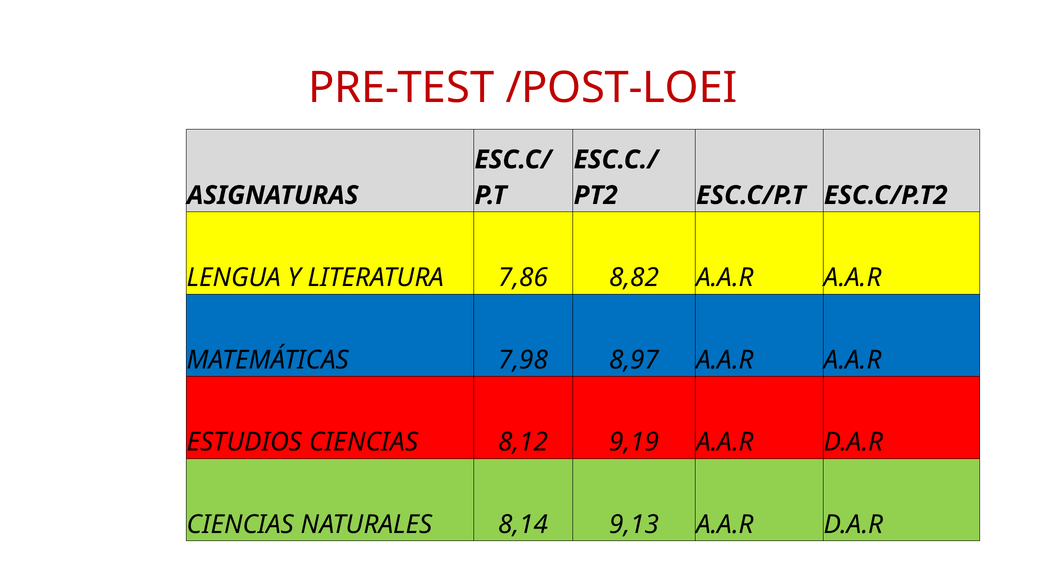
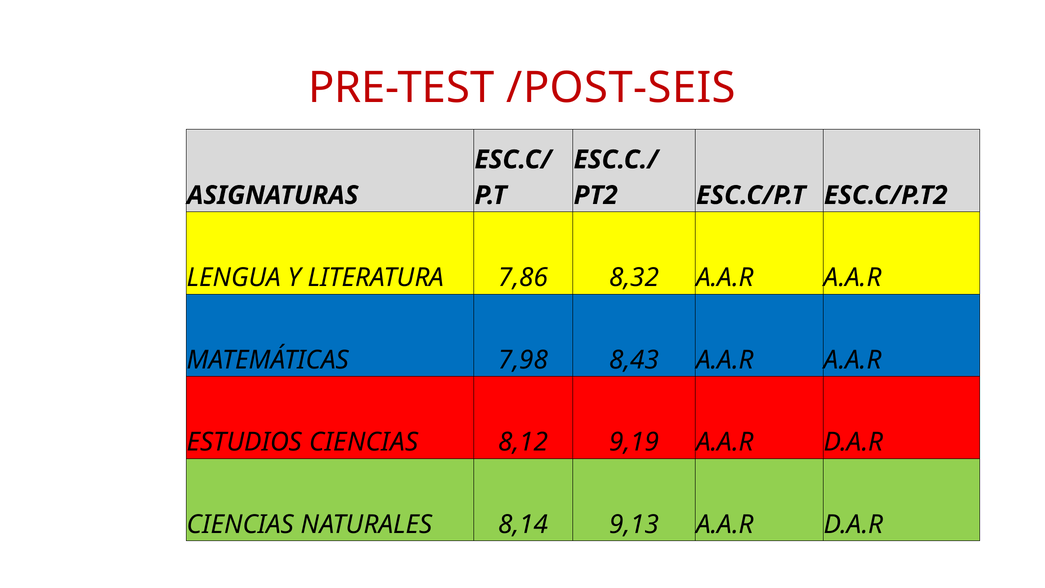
/POST-LOEI: /POST-LOEI -> /POST-SEIS (621, 88)
8,82: 8,82 -> 8,32 (634, 278)
8,97: 8,97 -> 8,43 (634, 360)
